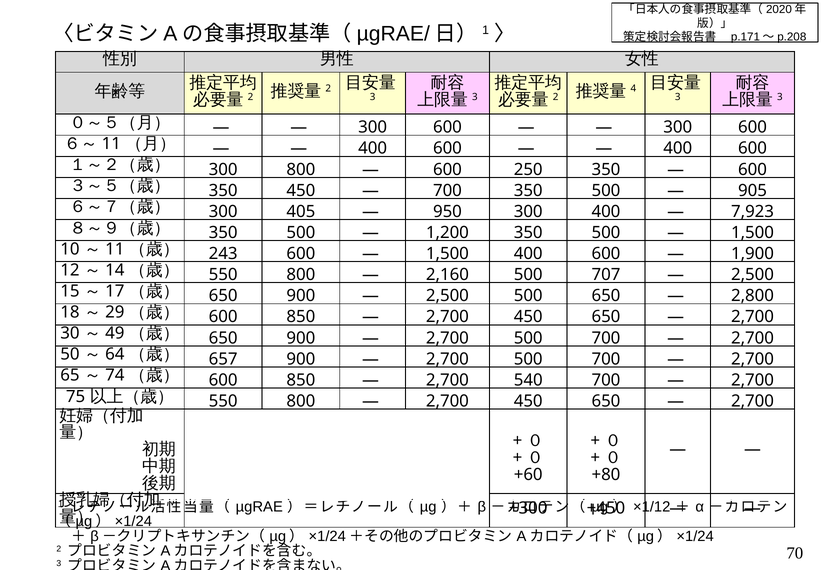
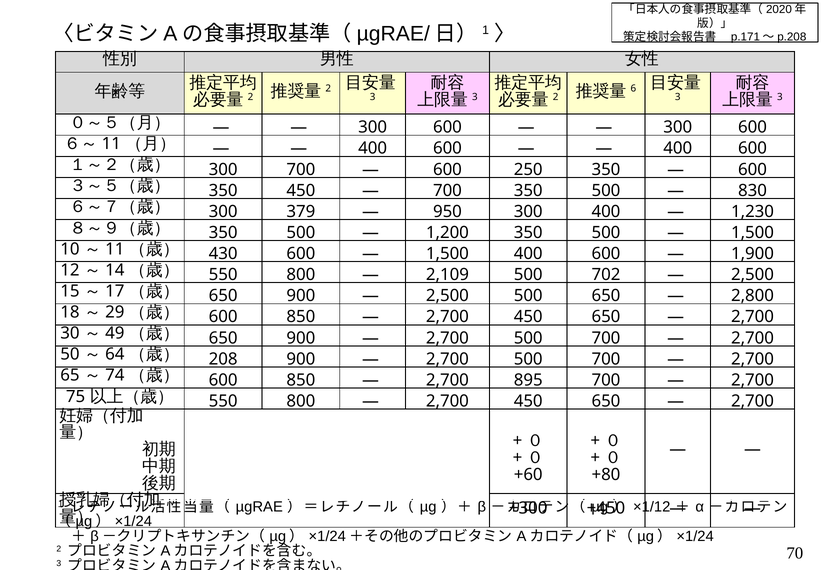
4: 4 -> 6 (633, 88)
300 800: 800 -> 700 (301, 169)
905: 905 -> 830 (753, 190)
405: 405 -> 379 (301, 212)
7,923: 7,923 -> 1,230 (753, 212)
243: 243 -> 430 (223, 254)
2,160: 2,160 -> 2,109 (447, 275)
707: 707 -> 702 (606, 275)
657: 657 -> 208 (223, 359)
540: 540 -> 895 (528, 380)
